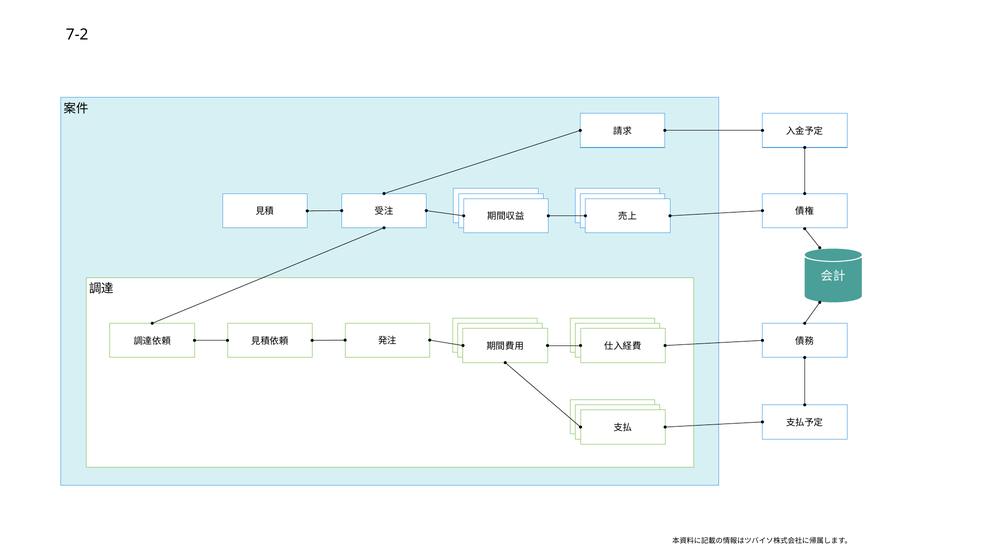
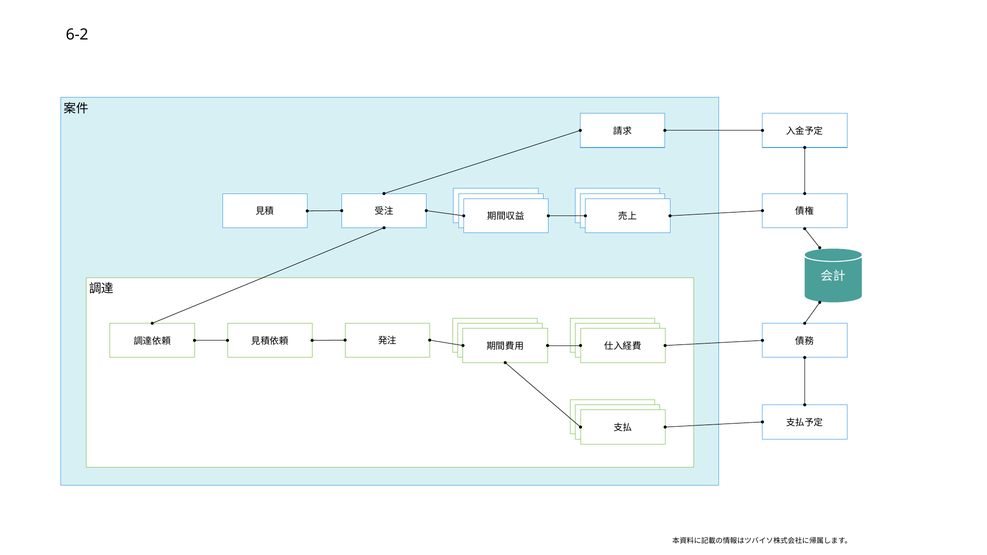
7-2: 7-2 -> 6-2 (77, 35)
